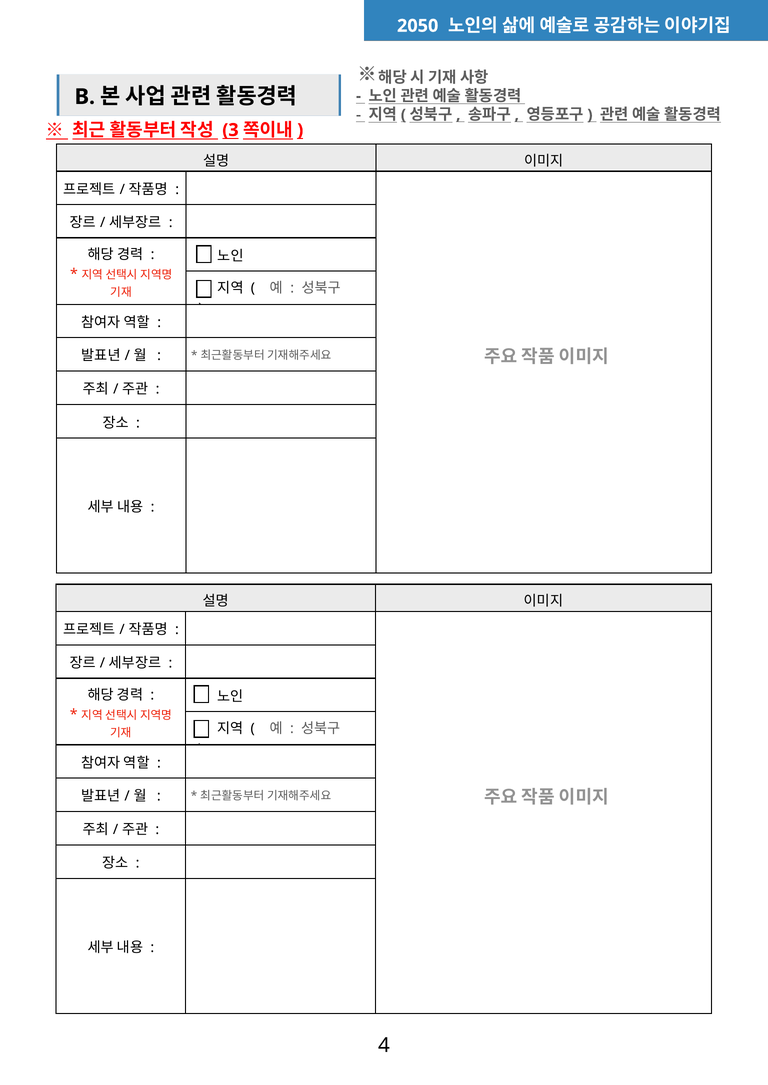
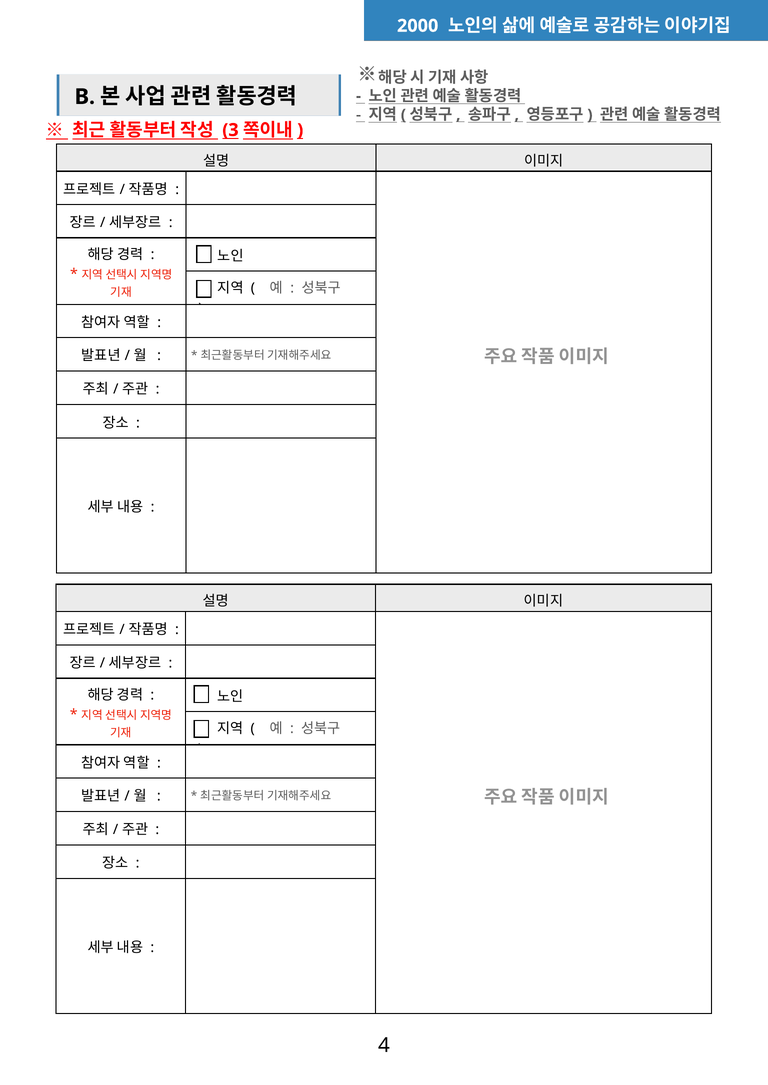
2050: 2050 -> 2000 (418, 26)
